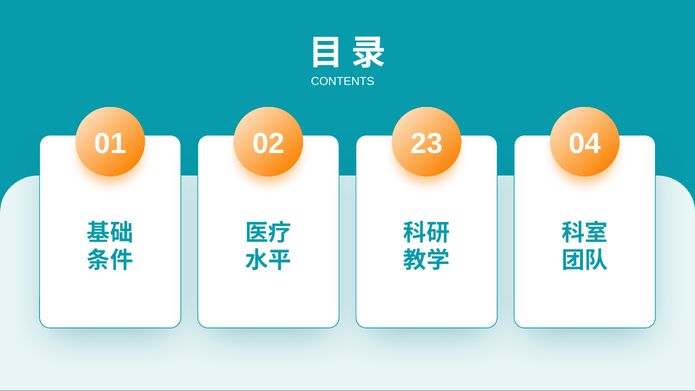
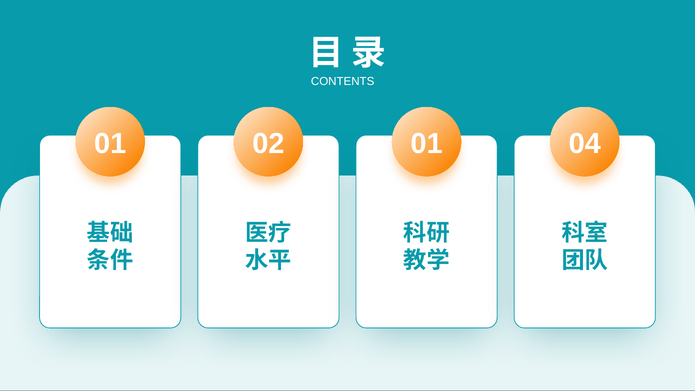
02 23: 23 -> 01 (427, 144)
